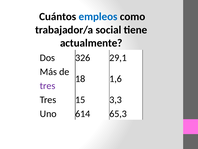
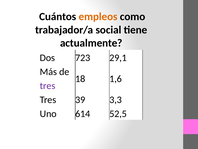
empleos colour: blue -> orange (98, 17)
326: 326 -> 723 (83, 58)
15: 15 -> 39 (80, 99)
65,3: 65,3 -> 52,5 (118, 113)
